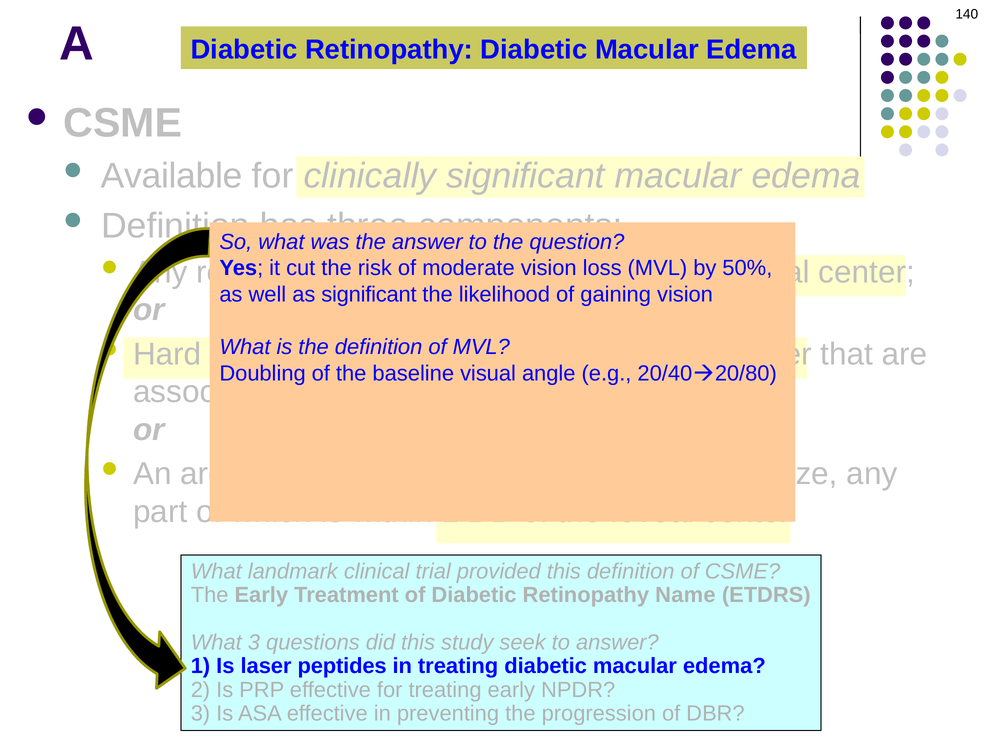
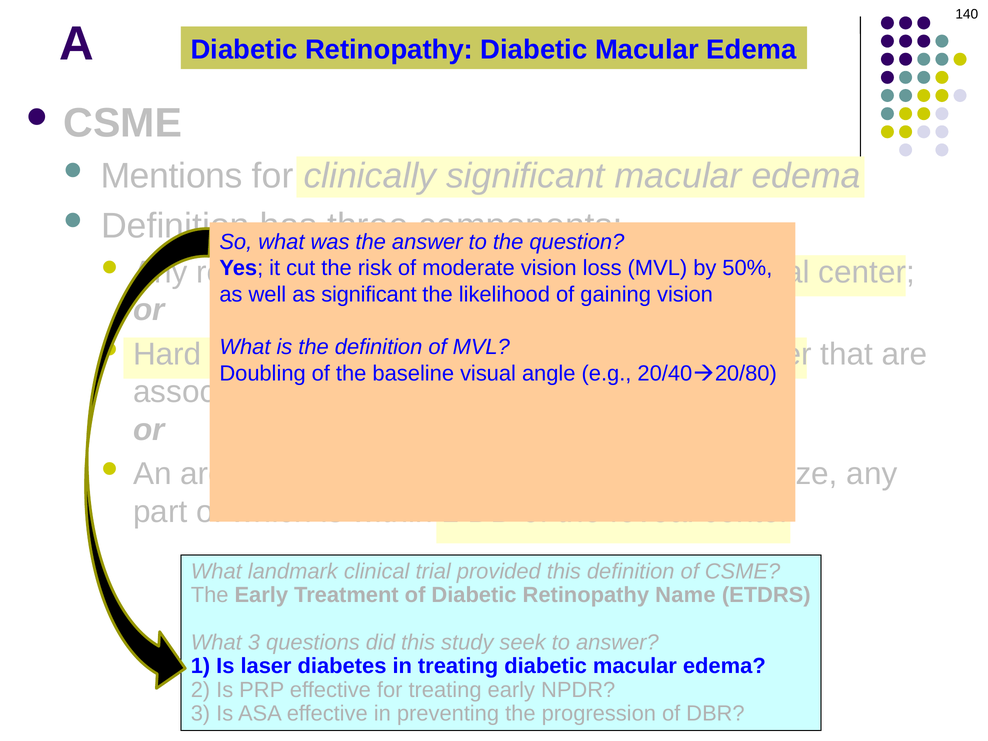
Available: Available -> Mentions (172, 176)
peptides: peptides -> diabetes (342, 666)
